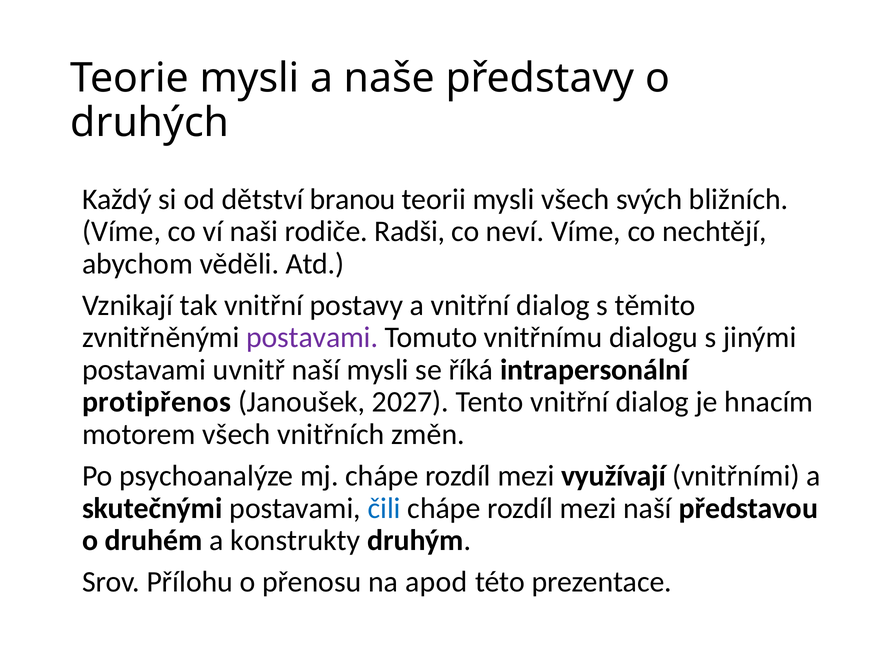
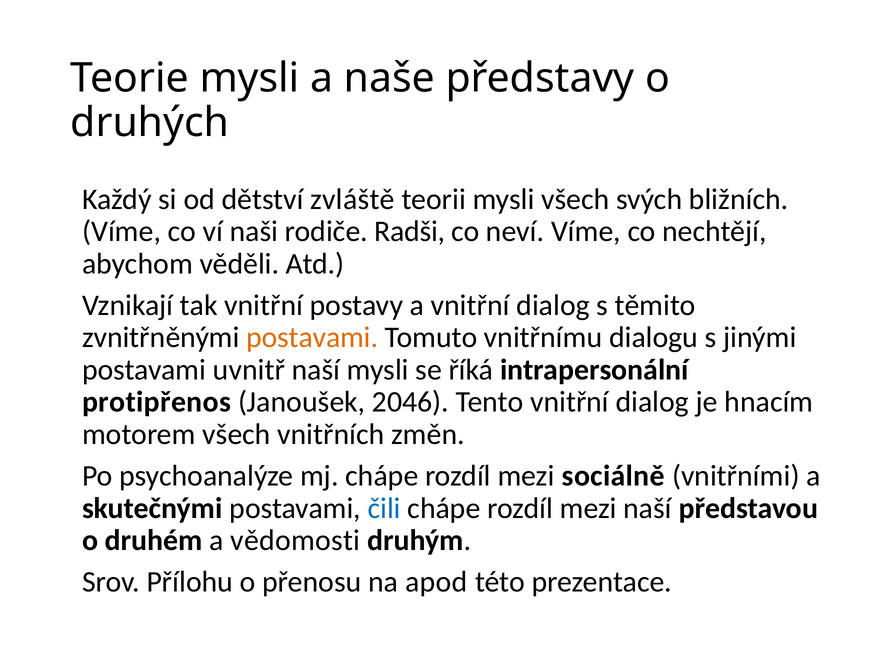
branou: branou -> zvláště (352, 199)
postavami colour: purple -> orange (312, 337)
2027: 2027 -> 2046 (410, 402)
využívají: využívají -> sociálně (613, 475)
konstrukty: konstrukty -> vědomosti (295, 540)
